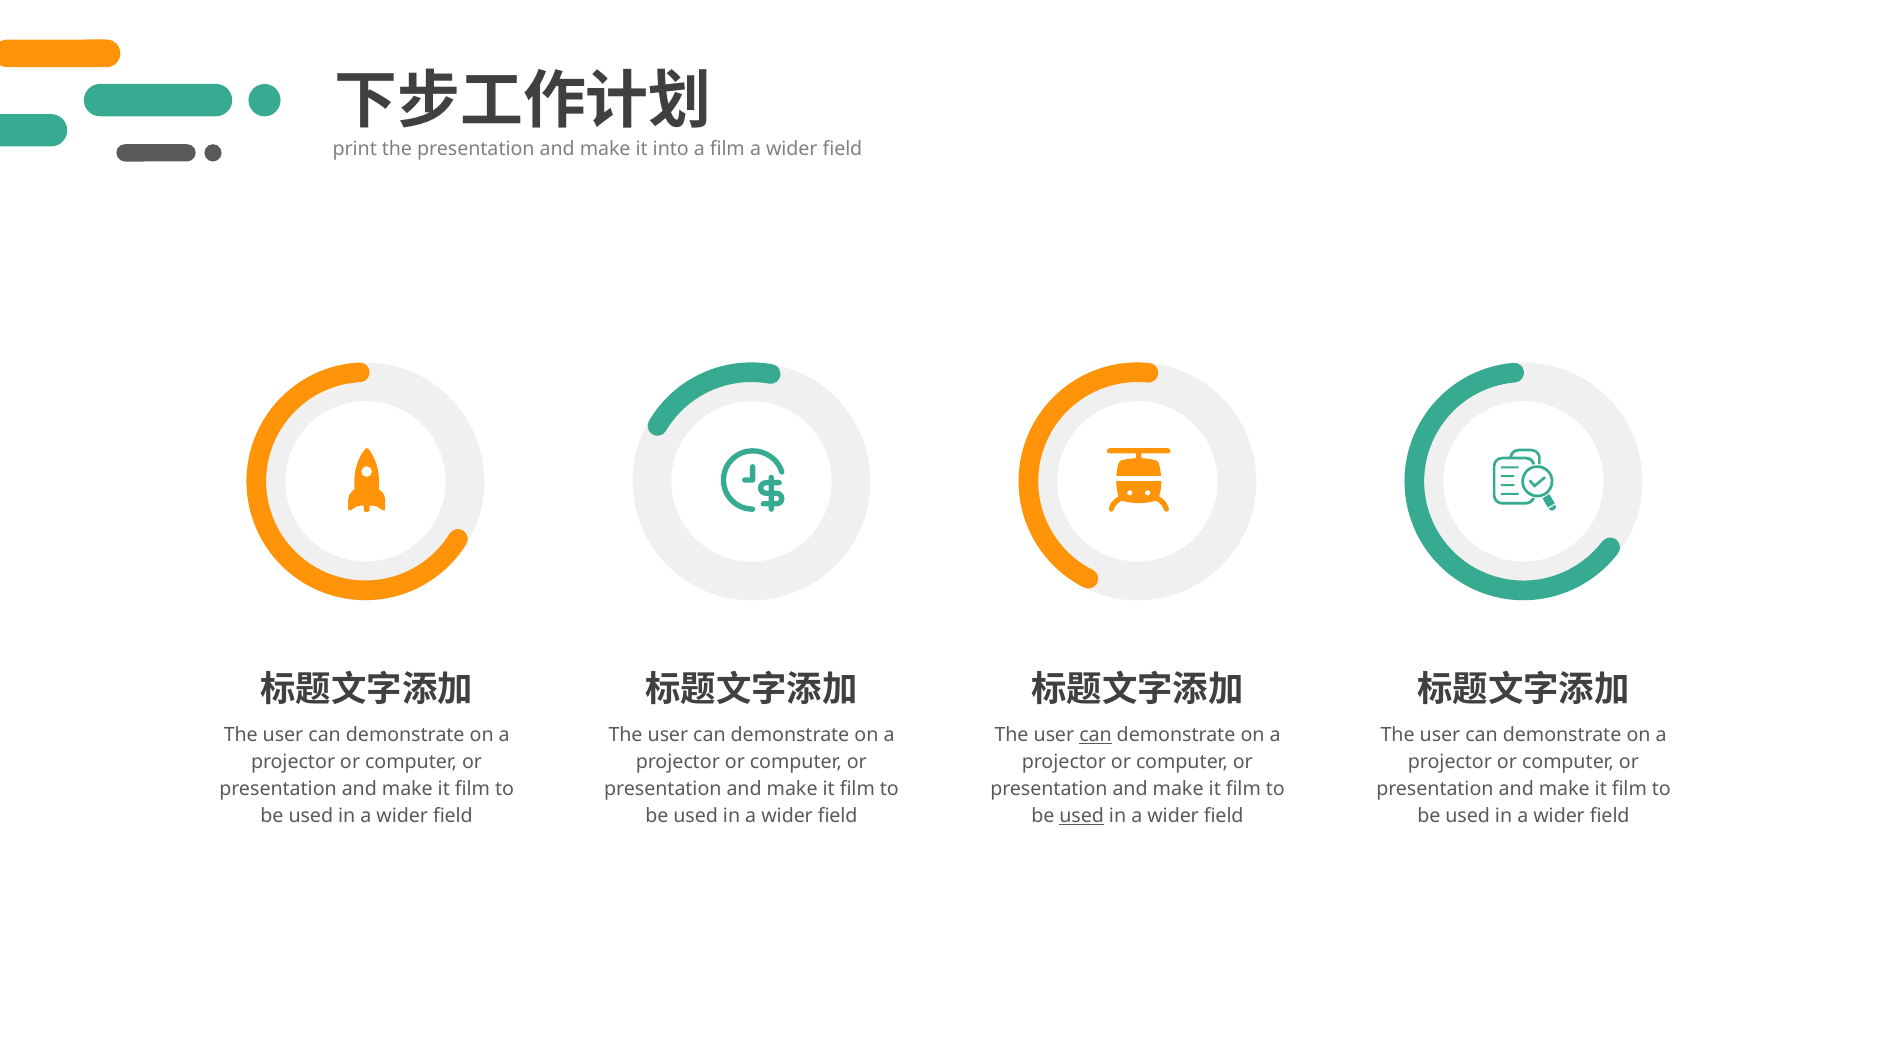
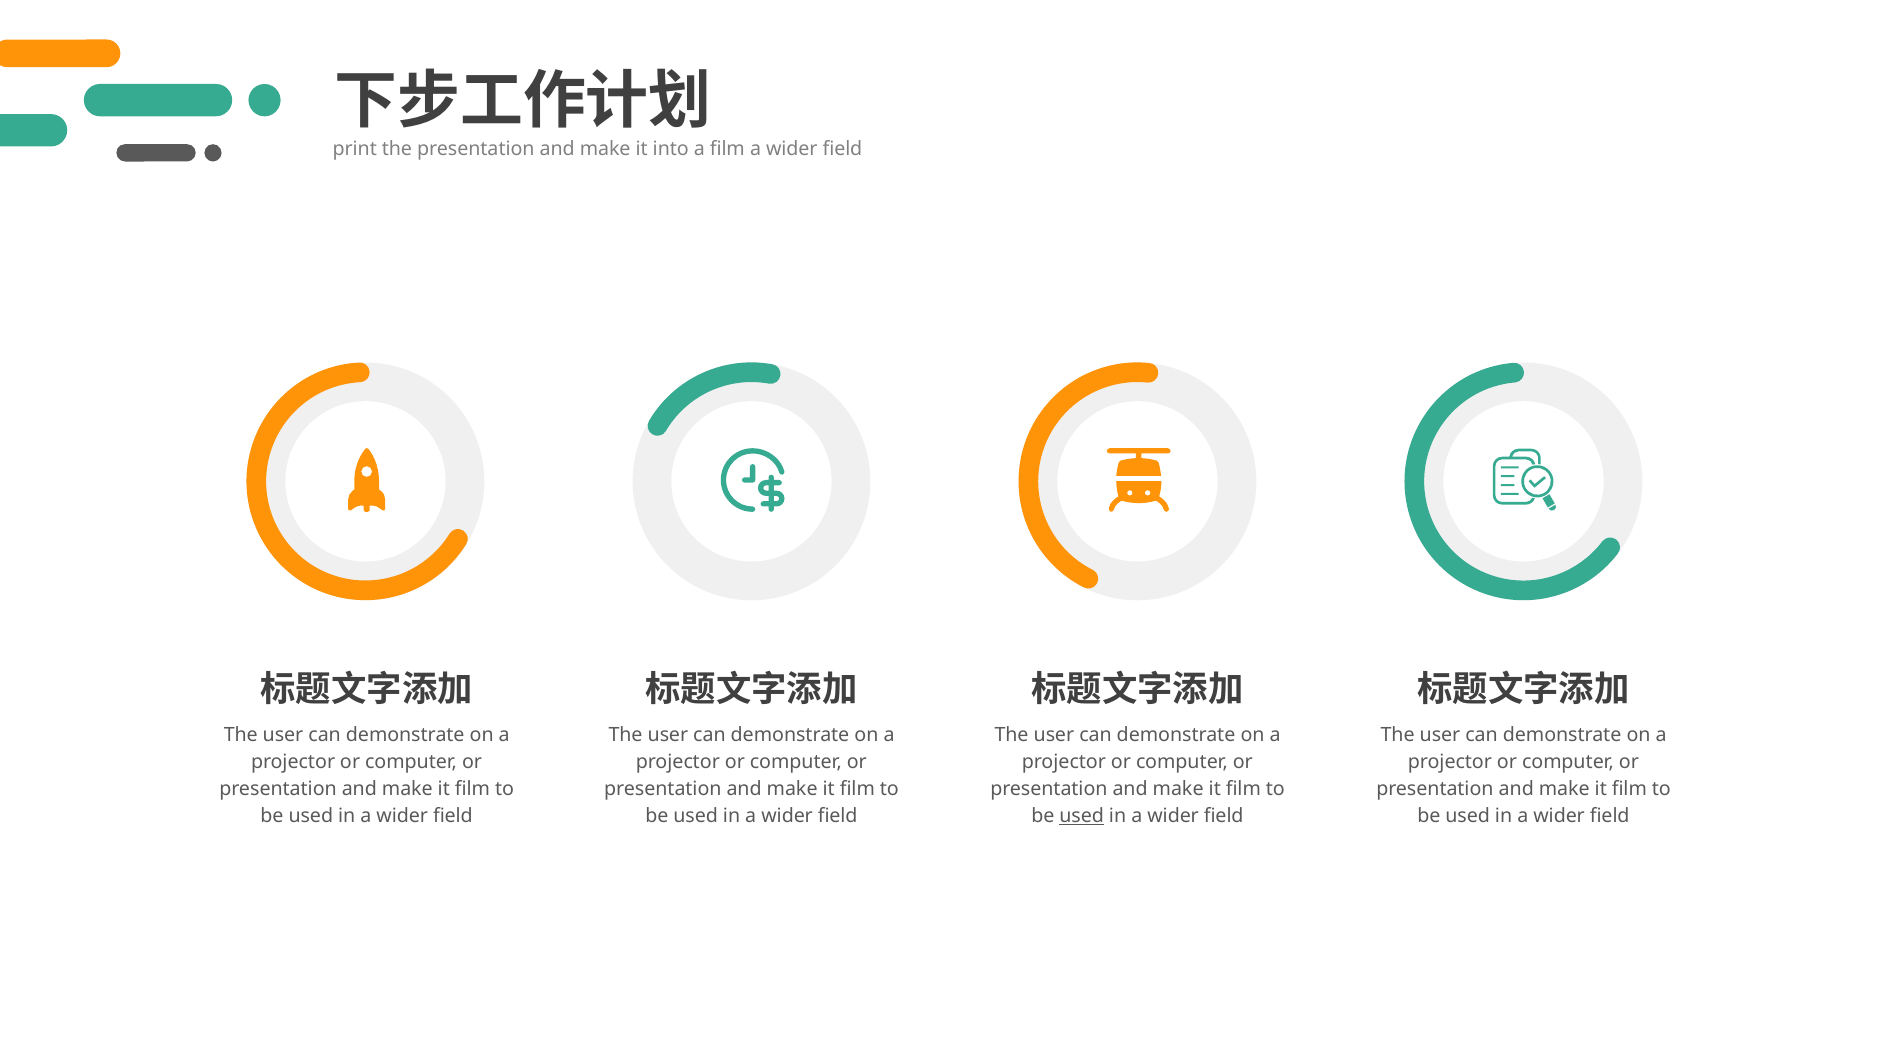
can underline: present -> none (1096, 735)
